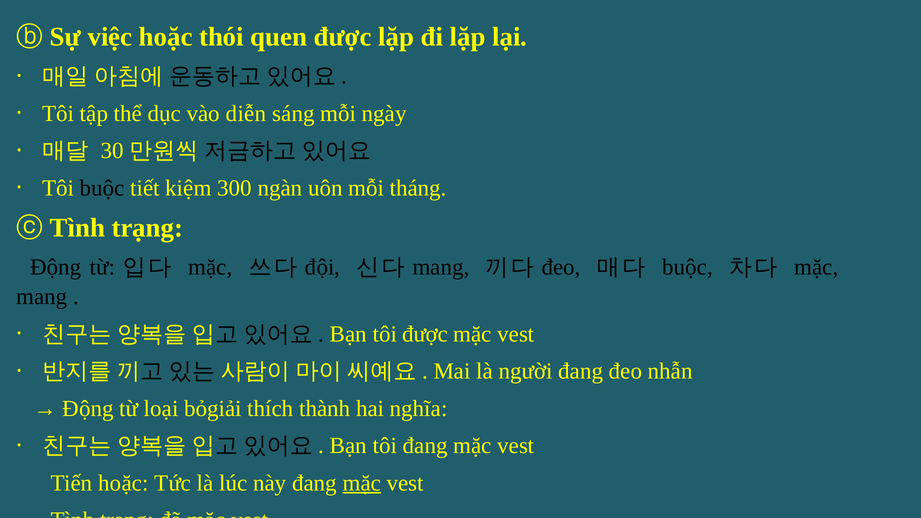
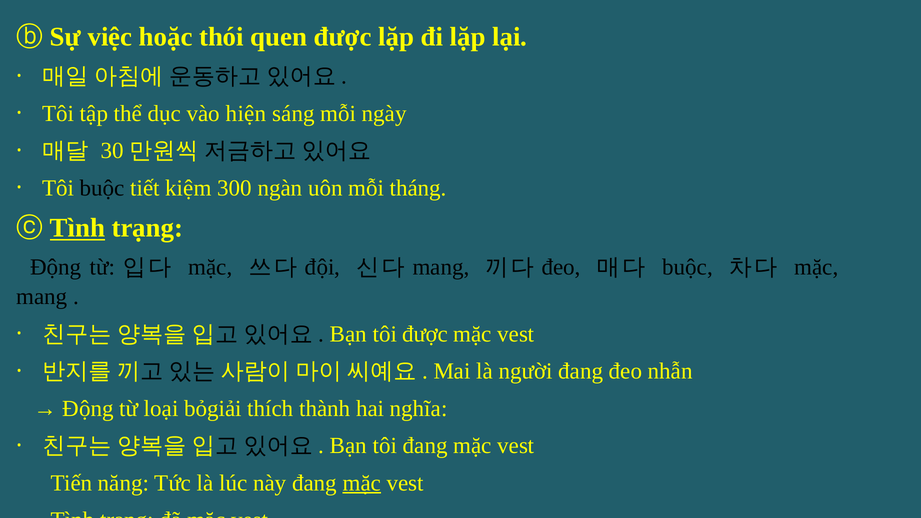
diễn: diễn -> hiện (246, 113)
Tình underline: none -> present (77, 228)
Tiến hoặc: hoặc -> năng (124, 483)
